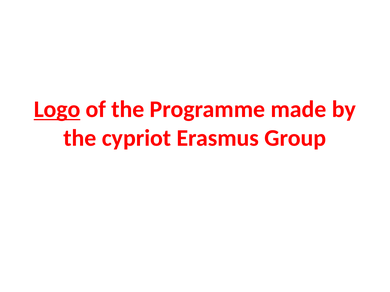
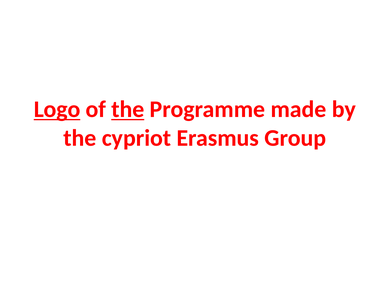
the underline: none -> present (128, 110)
